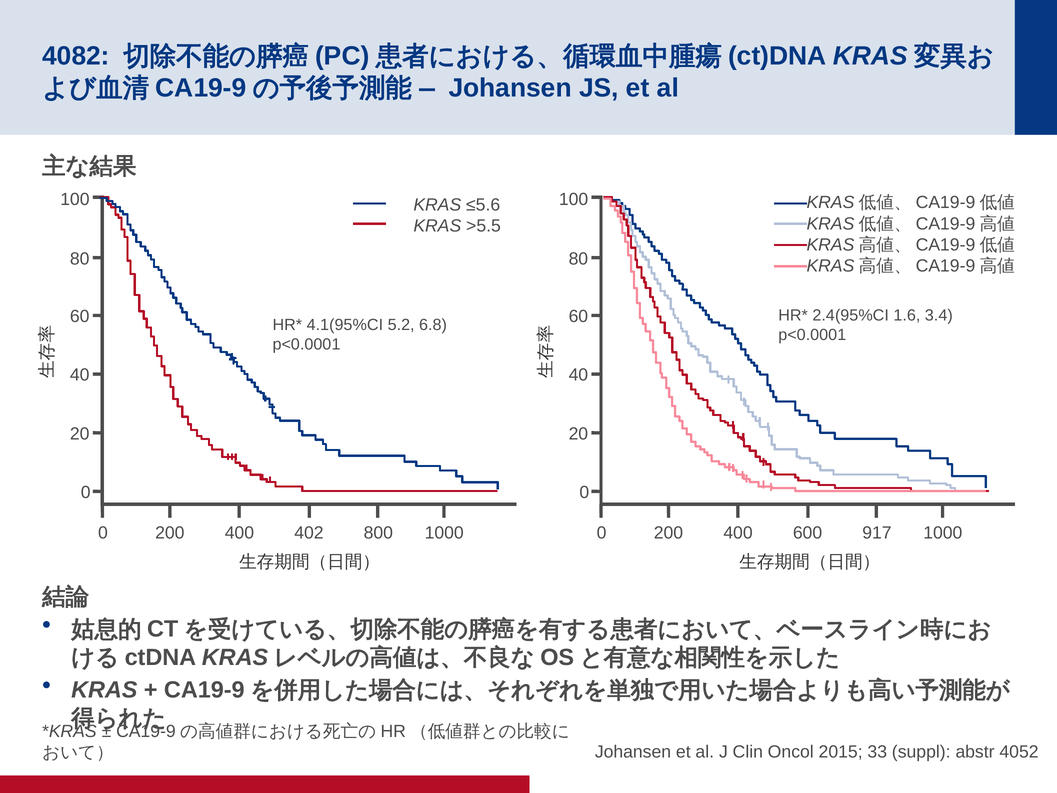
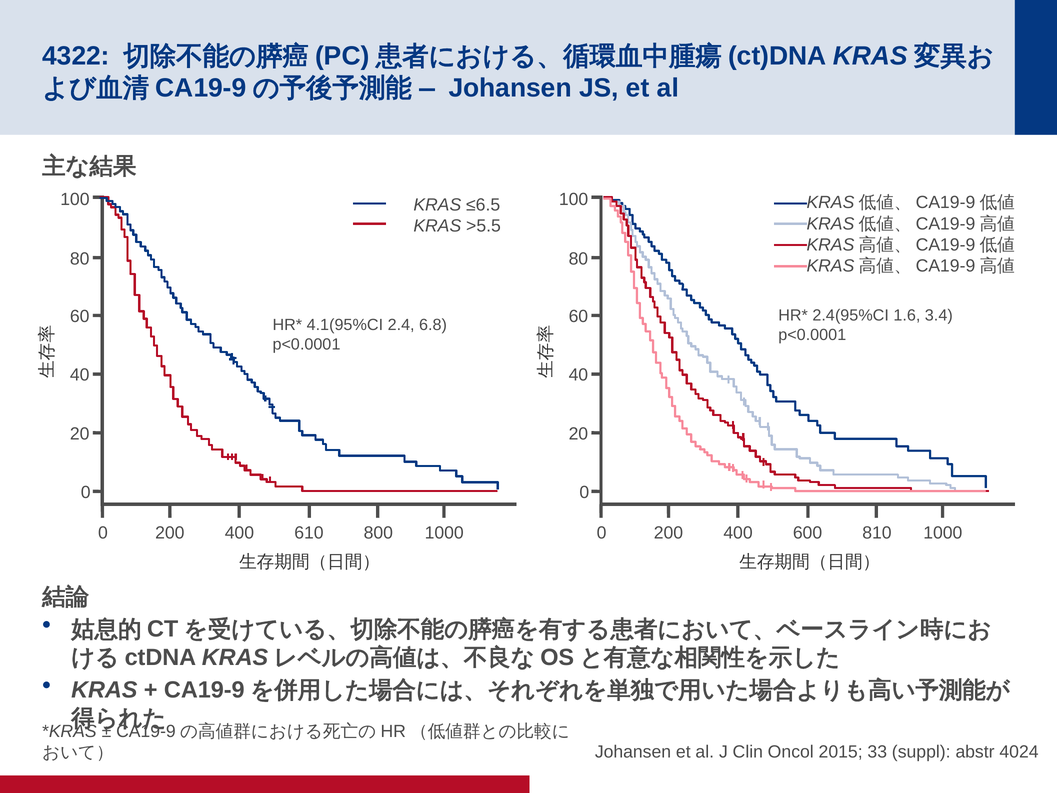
4082: 4082 -> 4322 (76, 56)
≤5.6: ≤5.6 -> ≤6.5 (483, 205)
5.2: 5.2 -> 2.4 (401, 325)
402: 402 -> 610 (309, 533)
917: 917 -> 810 (877, 533)
4052: 4052 -> 4024 (1019, 752)
